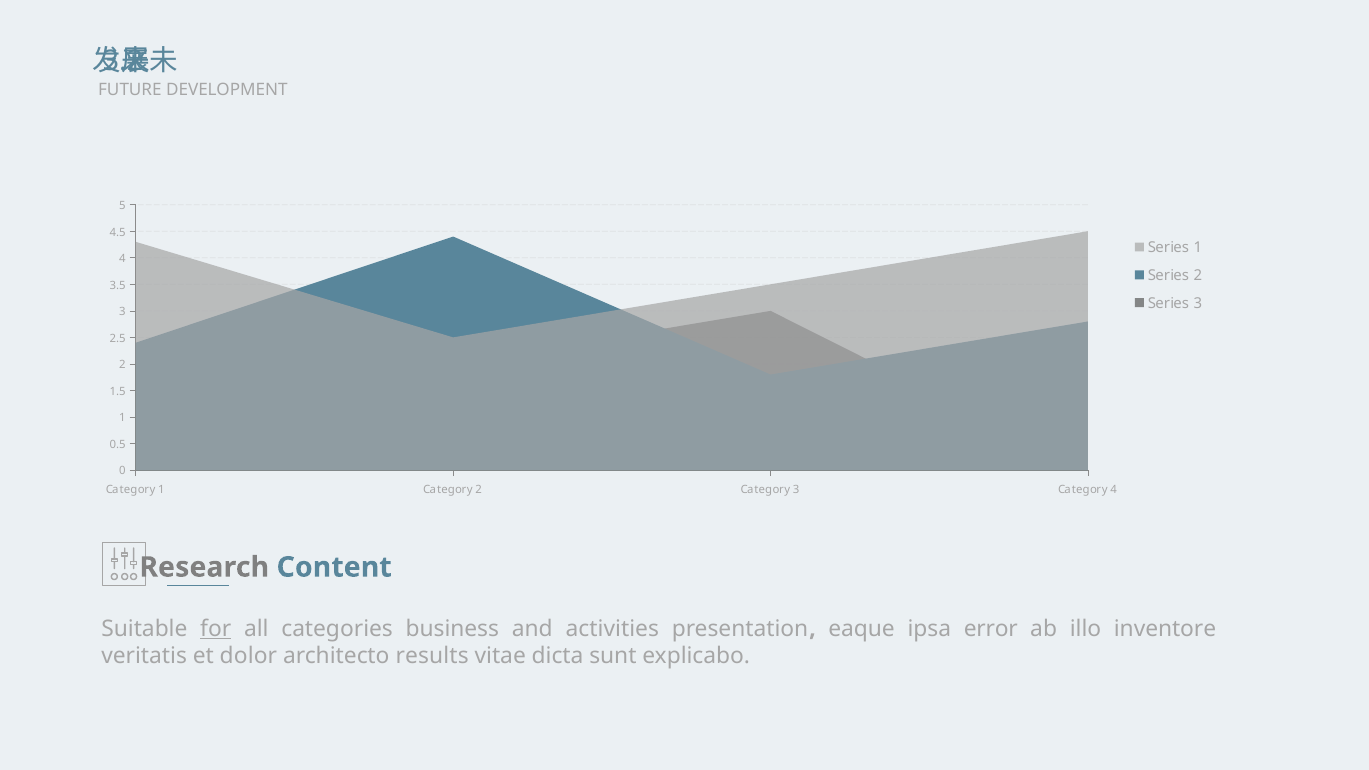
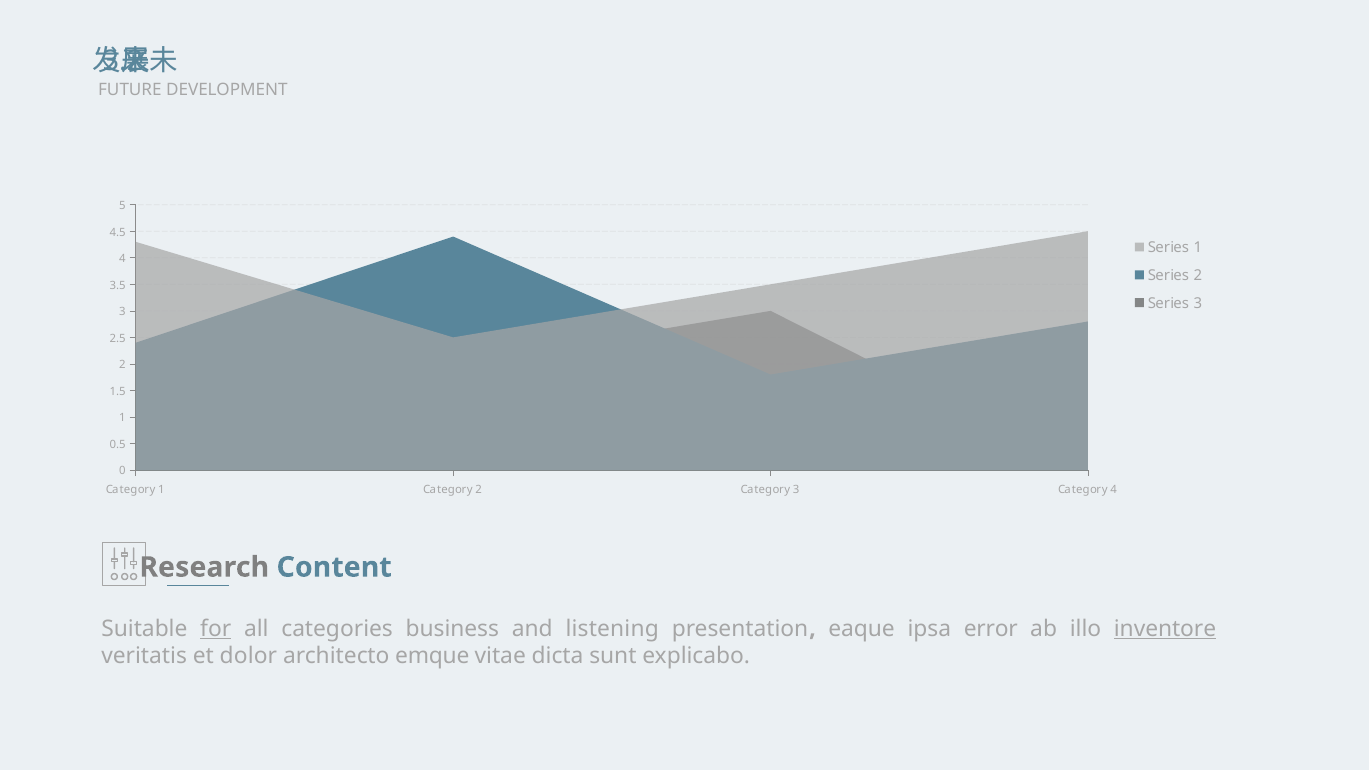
activities: activities -> listening (612, 629)
inventore underline: none -> present (1165, 629)
results: results -> emque (432, 656)
